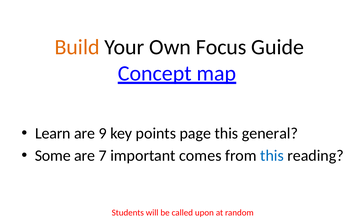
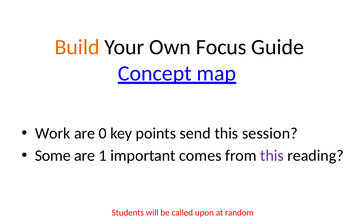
Learn: Learn -> Work (53, 134)
9: 9 -> 0 (103, 134)
page: page -> send (195, 134)
general: general -> session (270, 134)
7: 7 -> 1 (103, 156)
this colour: blue -> purple (272, 156)
